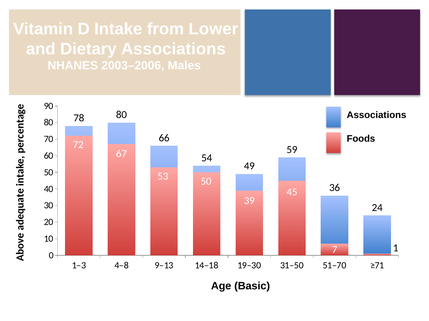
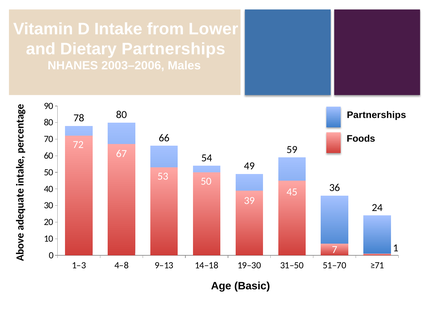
Dietary Associations: Associations -> Partnerships (173, 49)
Associations: Associations -> Partnerships (376, 115)
